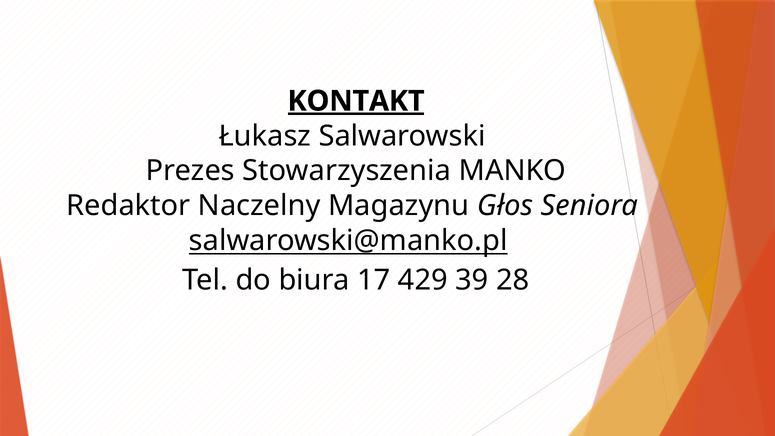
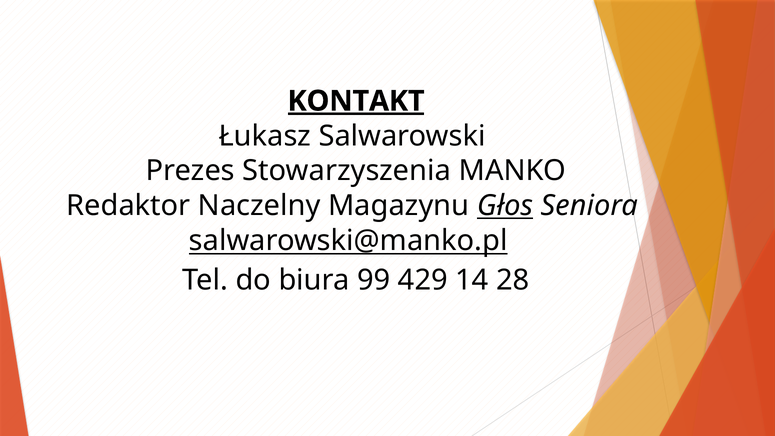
Głos underline: none -> present (505, 206)
17: 17 -> 99 (374, 280)
39: 39 -> 14 (472, 280)
